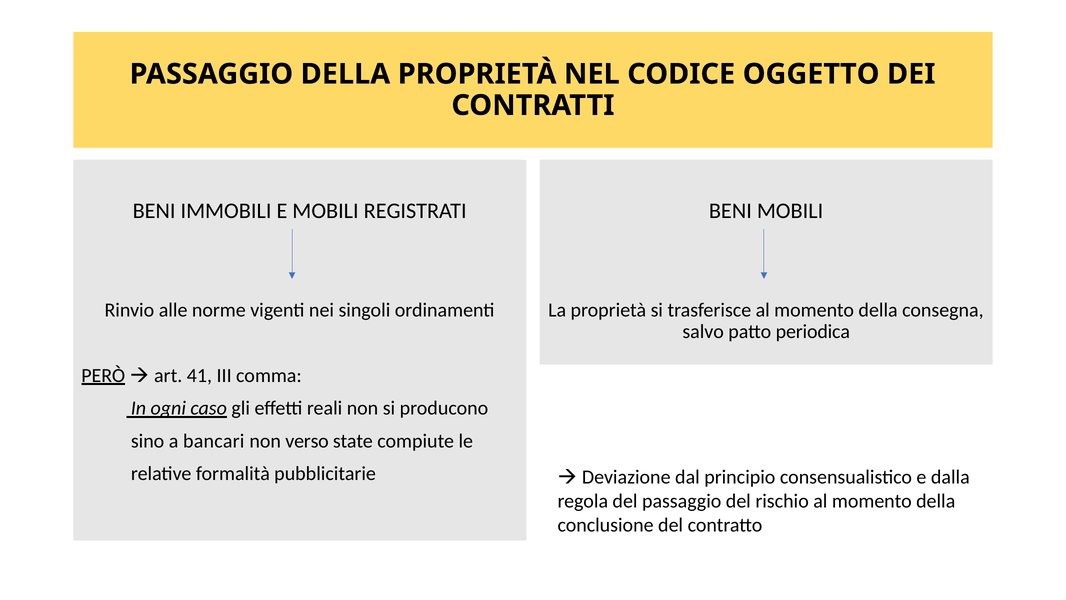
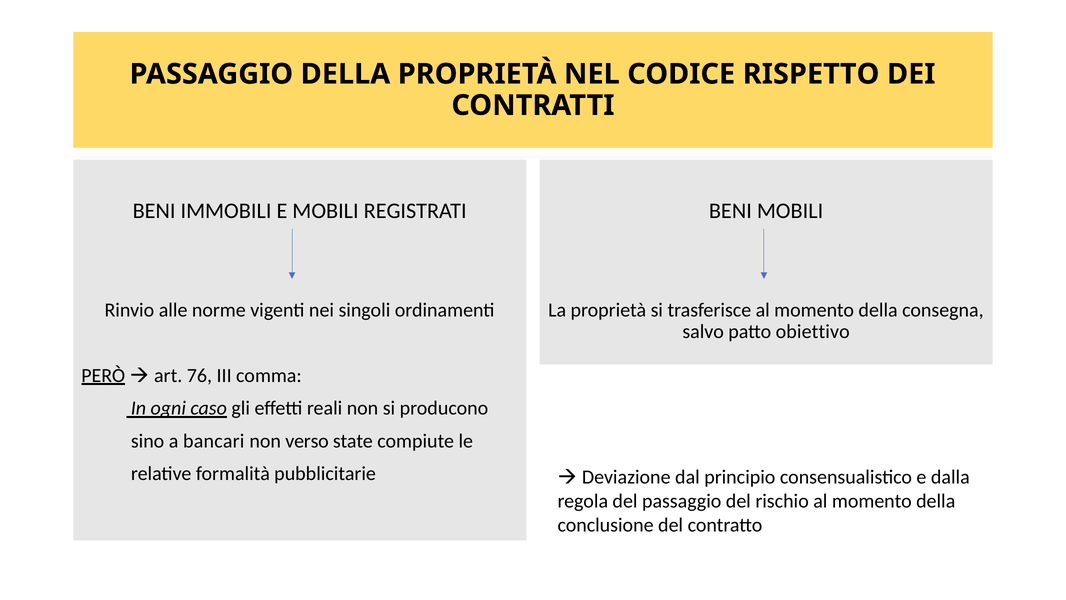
OGGETTO: OGGETTO -> RISPETTO (811, 74)
periodica: periodica -> obiettivo (813, 331)
41: 41 -> 76 (199, 375)
